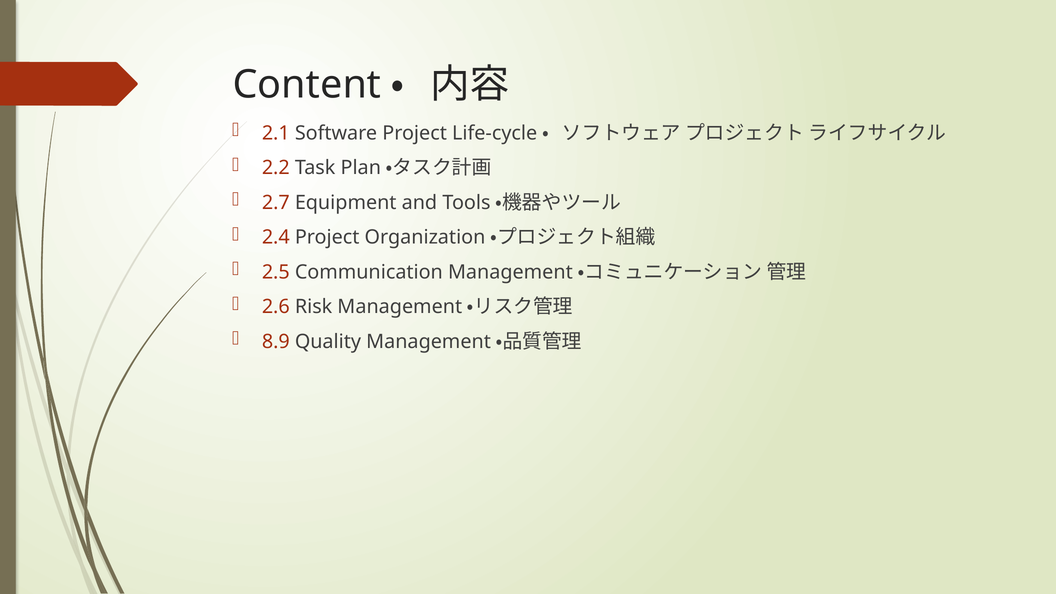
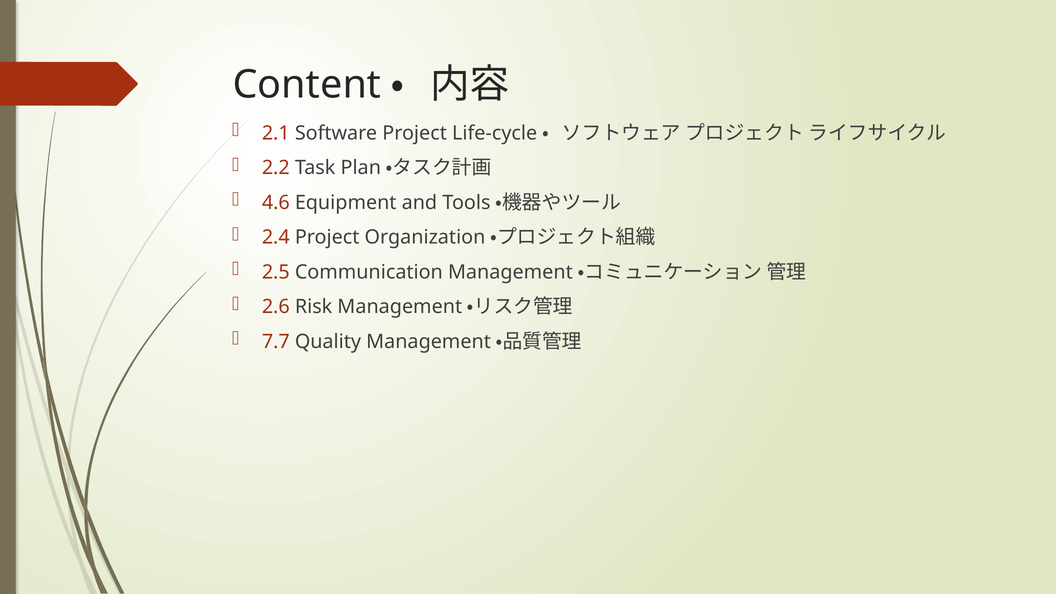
2.7: 2.7 -> 4.6 (276, 203)
8.9: 8.9 -> 7.7 (276, 342)
